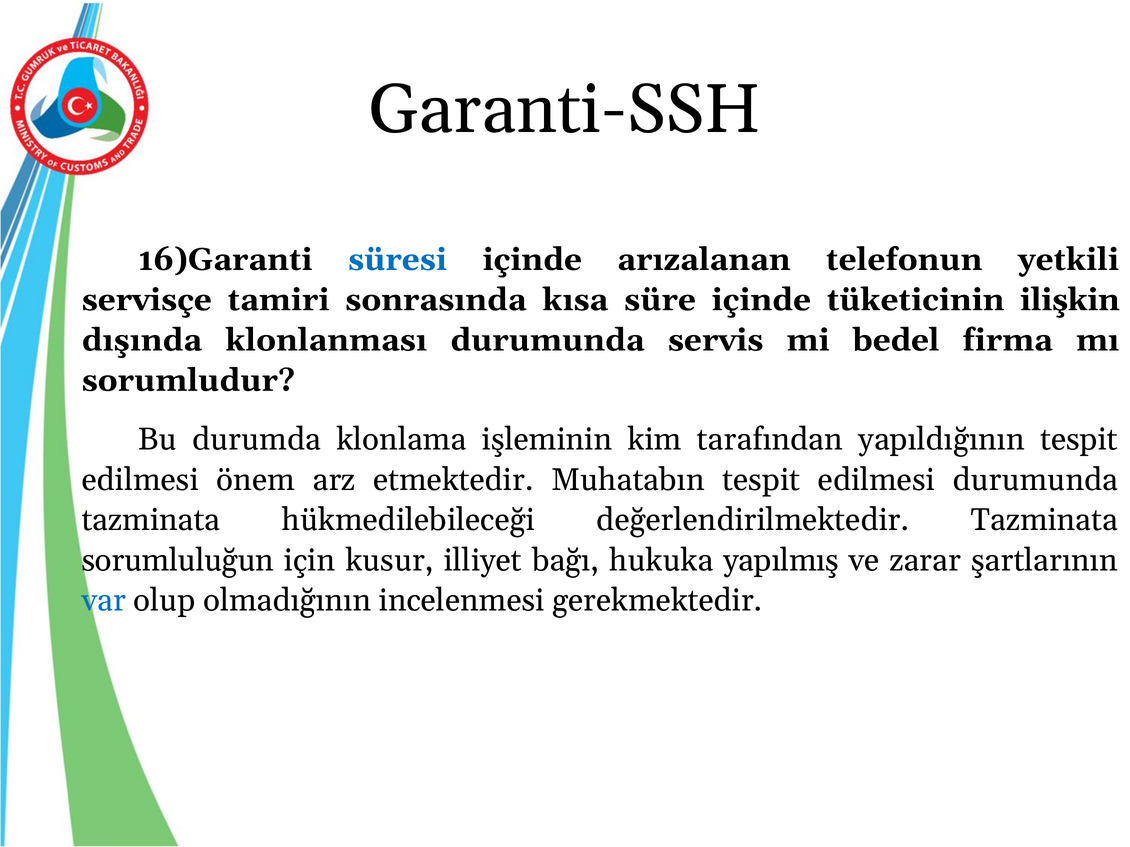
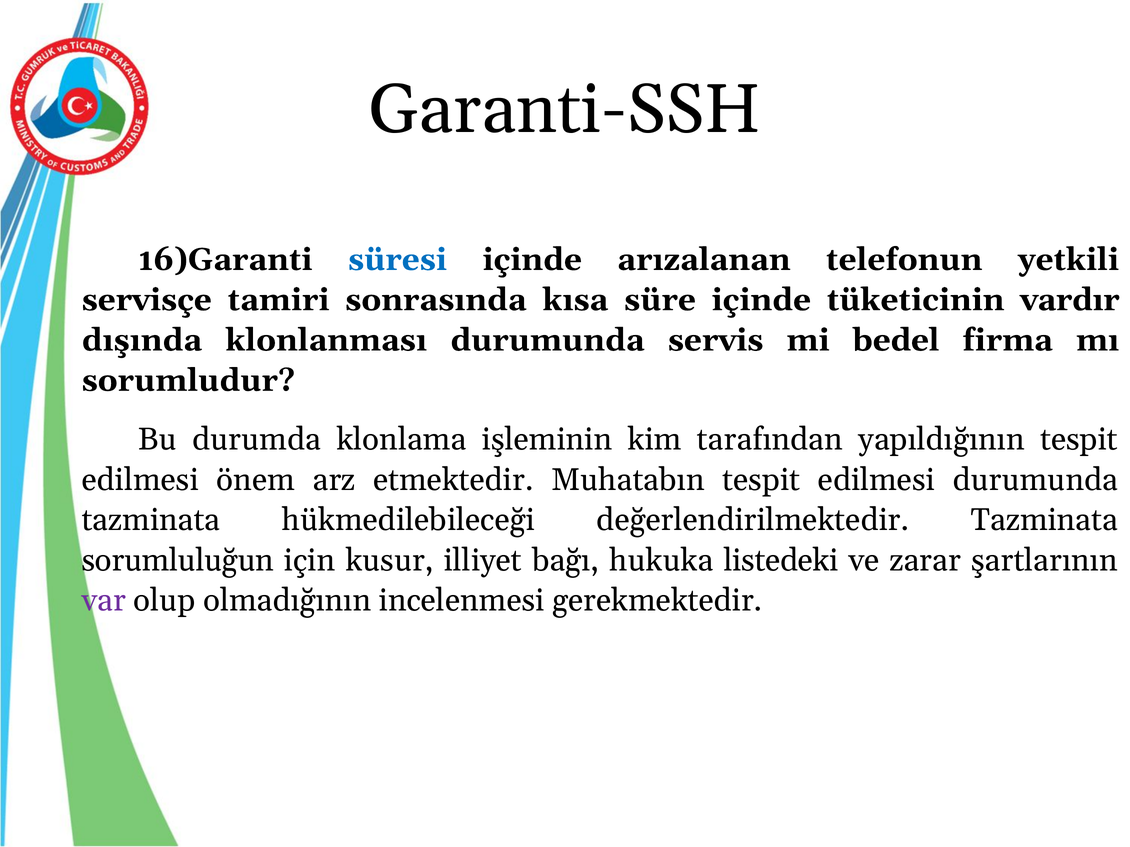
ilişkin: ilişkin -> vardır (1070, 300)
yapılmış: yapılmış -> listedeki (781, 561)
var colour: blue -> purple (104, 601)
